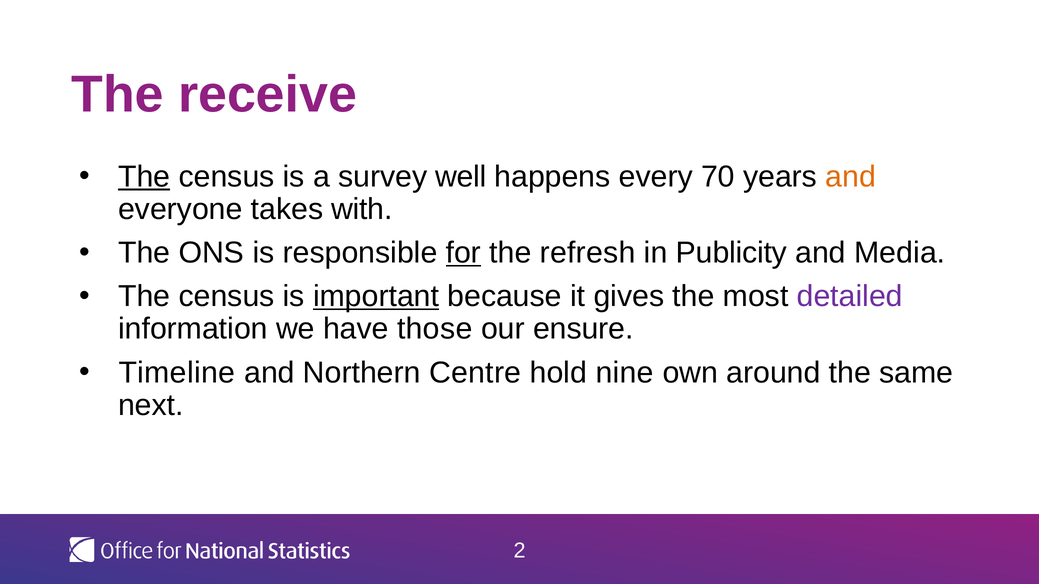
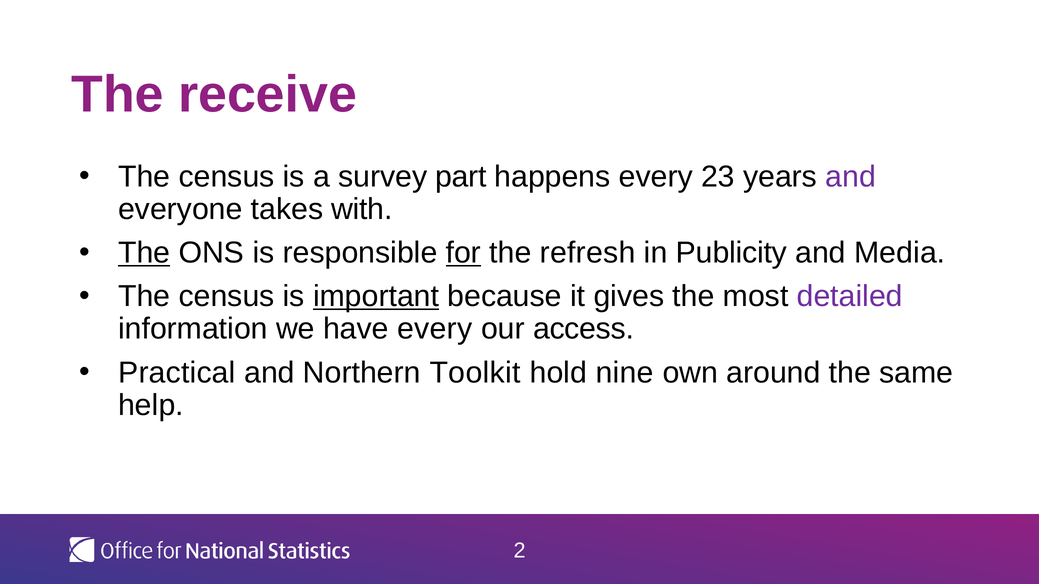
The underline: present -> none (144, 177)
well: well -> part (461, 177)
70: 70 -> 23 (718, 177)
and colour: orange -> purple (851, 177)
The underline: none -> present (144, 253)
have those: those -> every (435, 329)
ensure: ensure -> access (583, 329)
Timeline: Timeline -> Practical (177, 373)
Centre: Centre -> Toolkit (475, 373)
next: next -> help (151, 406)
